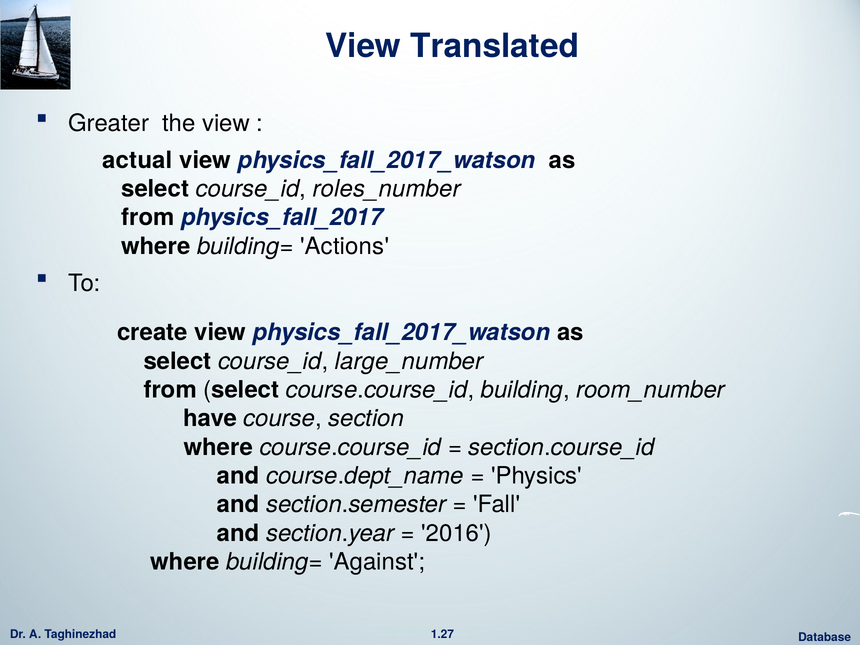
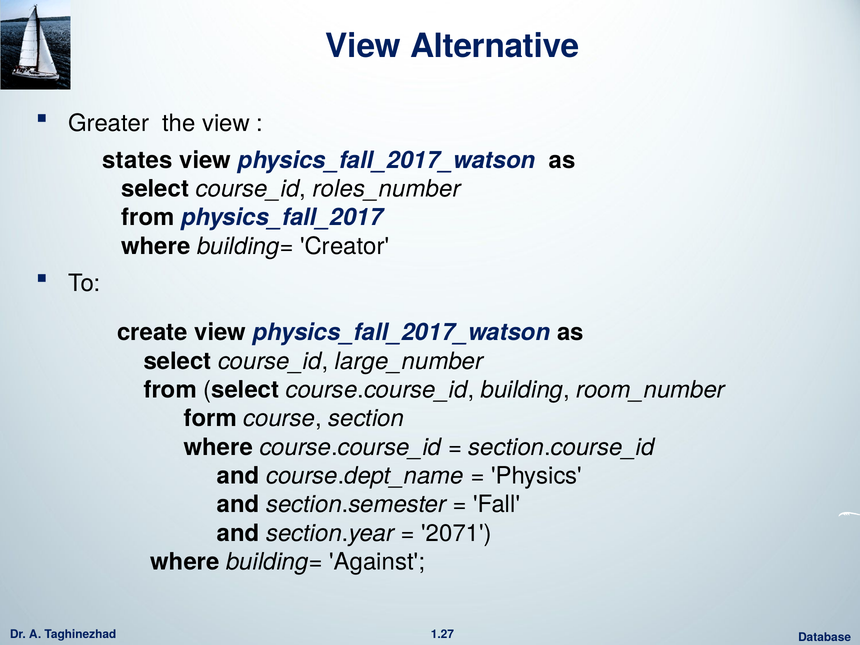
Translated: Translated -> Alternative (495, 46)
actual: actual -> states (137, 160)
Actions: Actions -> Creator (345, 246)
have: have -> form (210, 419)
2016: 2016 -> 2071 (457, 533)
